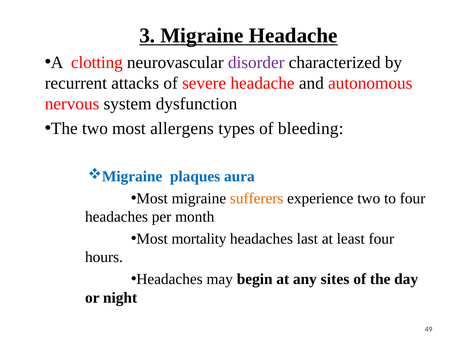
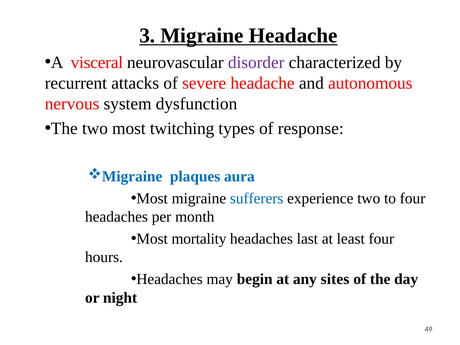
clotting: clotting -> visceral (97, 62)
allergens: allergens -> twitching (182, 129)
bleeding: bleeding -> response (311, 129)
sufferers colour: orange -> blue (257, 198)
